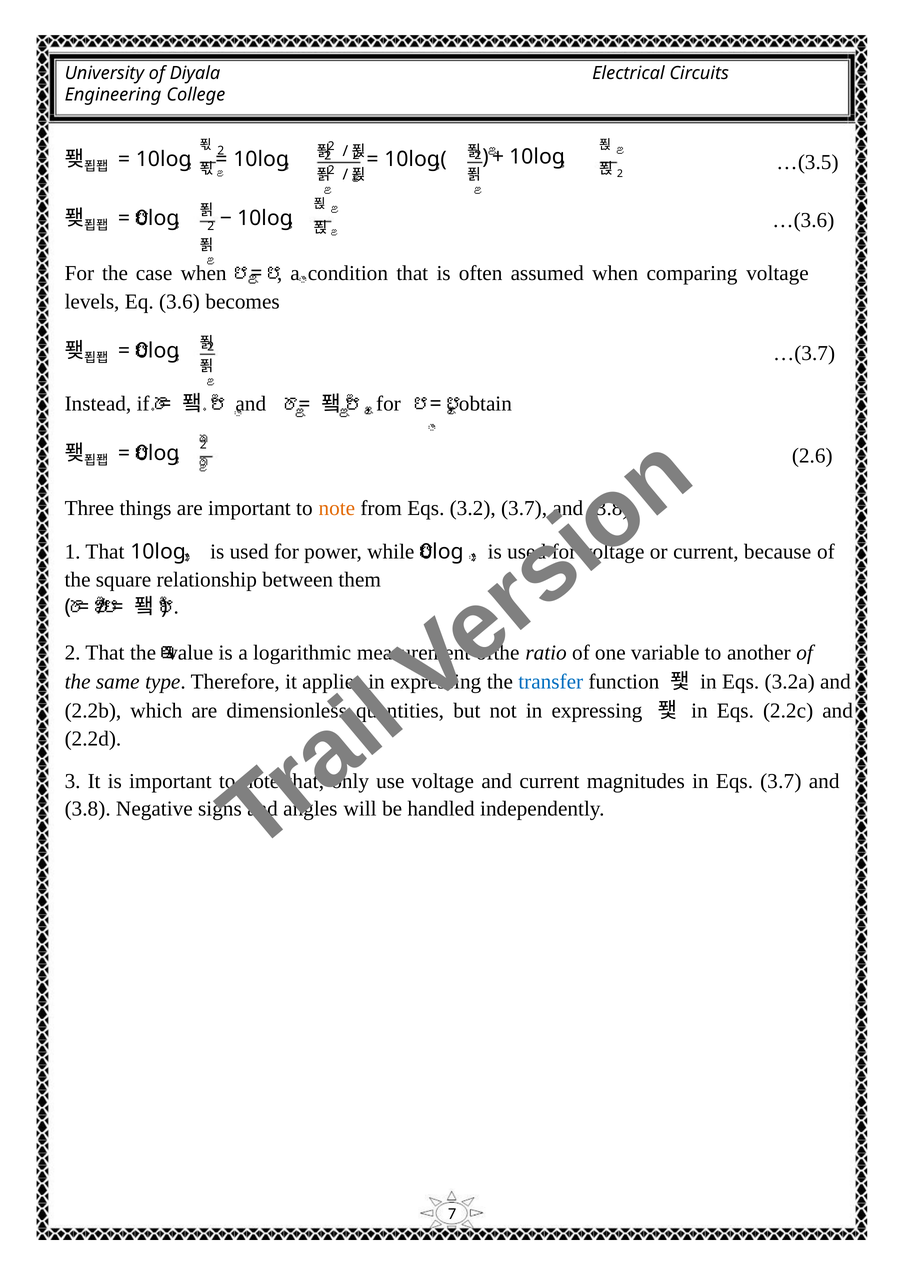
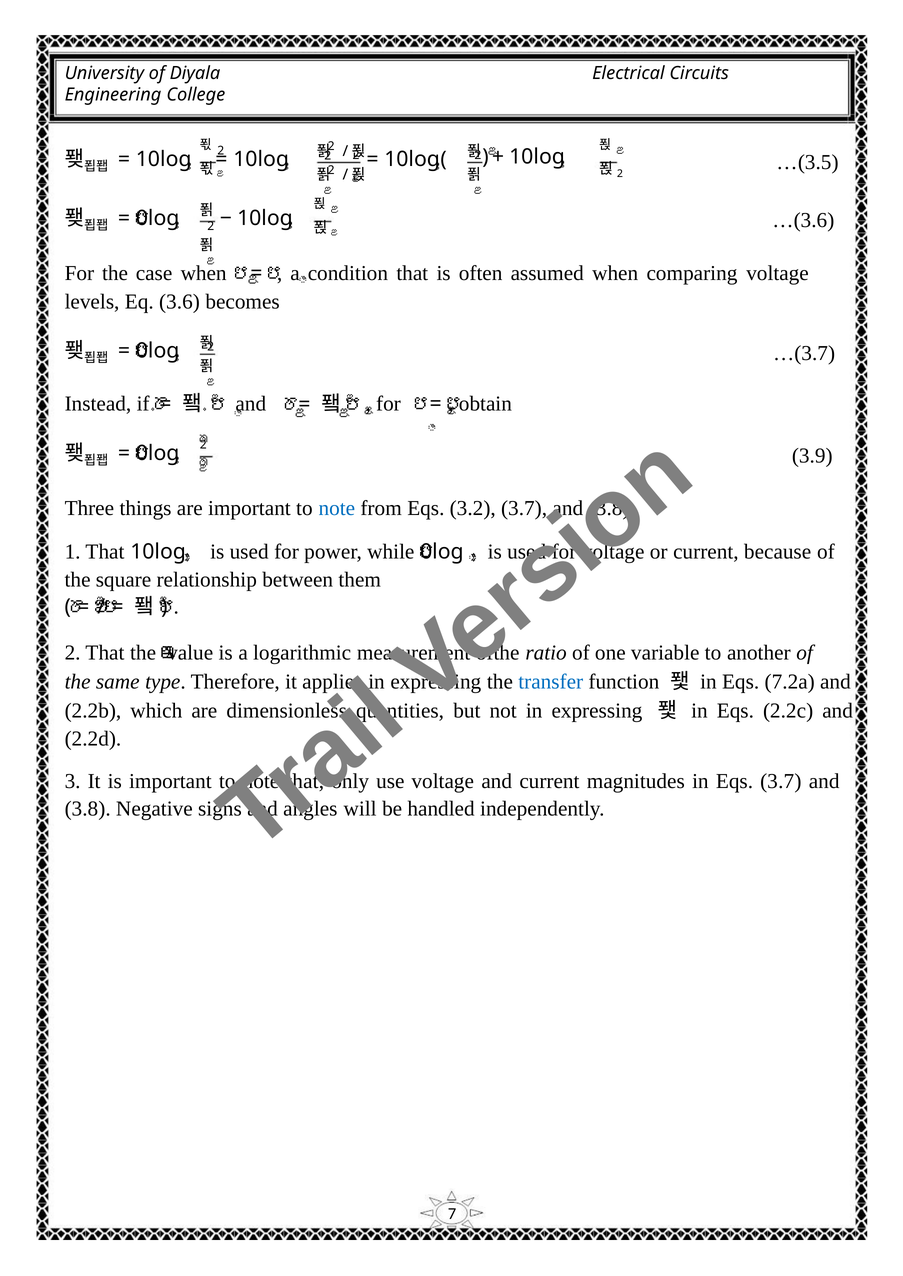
2.6: 2.6 -> 3.9 (812, 456)
note colour: orange -> blue (337, 508)
3.2a: 3.2a -> 7.2a (790, 682)
